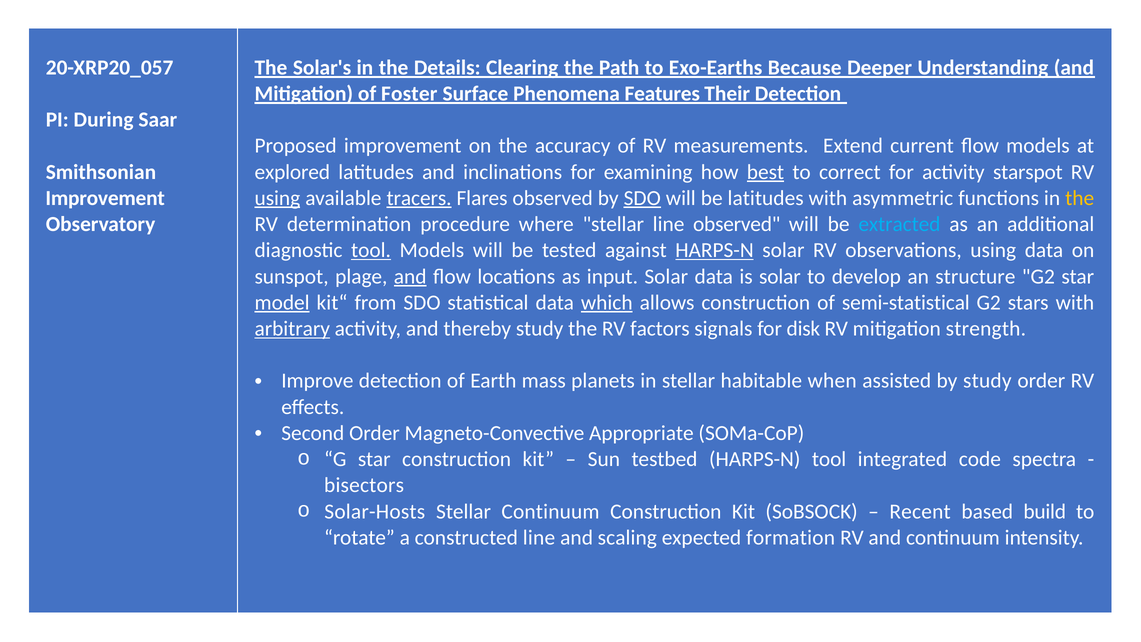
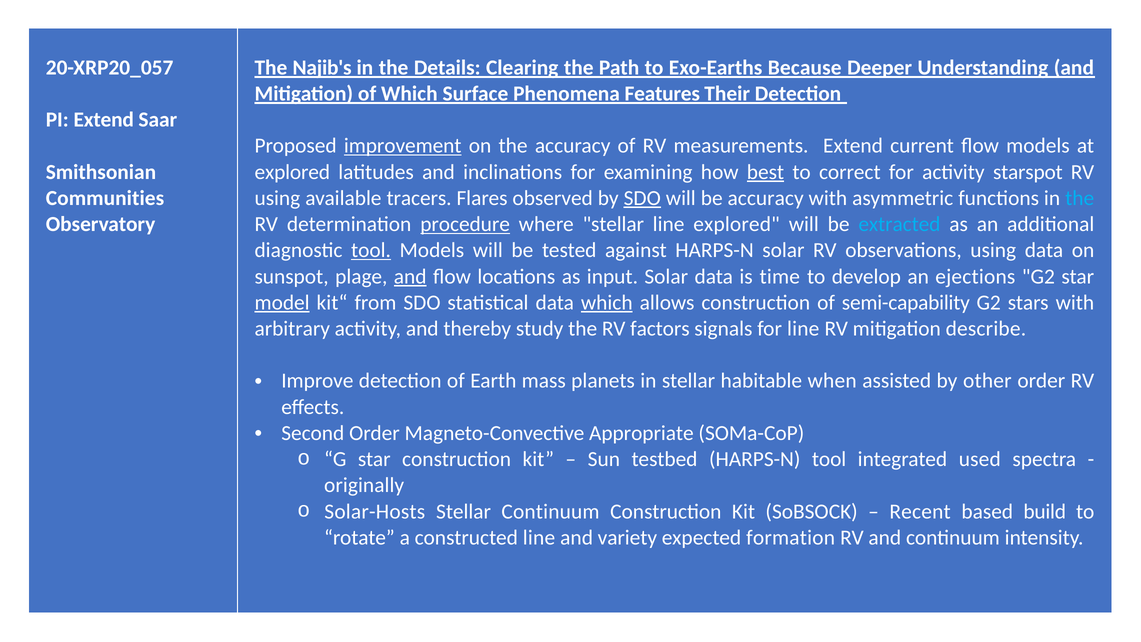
Solar's: Solar's -> Najib's (322, 67)
of Foster: Foster -> Which (409, 94)
PI During: During -> Extend (104, 120)
improvement underline: none -> present (403, 146)
Improvement: Improvement -> Communities (105, 198)
using underline: present -> none (277, 198)
tracers underline: present -> none (419, 198)
be latitudes: latitudes -> accuracy (766, 198)
the colour: yellow -> light blue (1080, 198)
procedure underline: none -> present (465, 224)
line observed: observed -> explored (737, 224)
HARPS-N underline: present -> none (714, 250)
is solar: solar -> time (780, 276)
structure: structure -> ejections (975, 276)
semi-statistical: semi-statistical -> semi-capability (906, 302)
arbitrary underline: present -> none (292, 329)
for disk: disk -> line (803, 329)
strength: strength -> describe (986, 329)
by study: study -> other (987, 381)
code: code -> used (980, 459)
bisectors: bisectors -> originally (364, 485)
scaling: scaling -> variety (627, 537)
